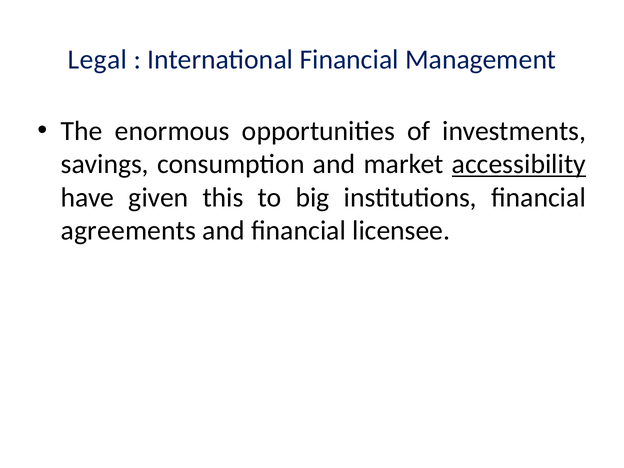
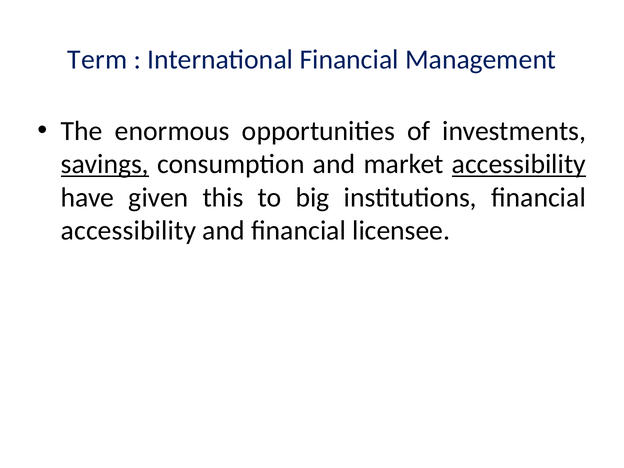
Legal: Legal -> Term (97, 60)
savings underline: none -> present (105, 164)
agreements: agreements -> accessibility (129, 231)
